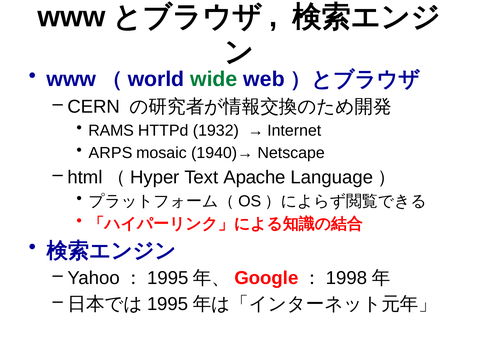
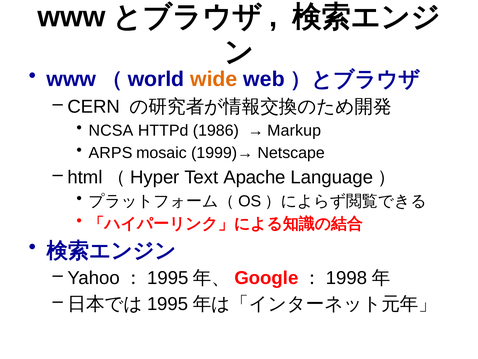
wide colour: green -> orange (214, 79)
RAMS: RAMS -> NCSA (111, 130)
1932: 1932 -> 1986 (216, 130)
Internet: Internet -> Markup (294, 130)
1940)→: 1940)→ -> 1999)→ (222, 153)
